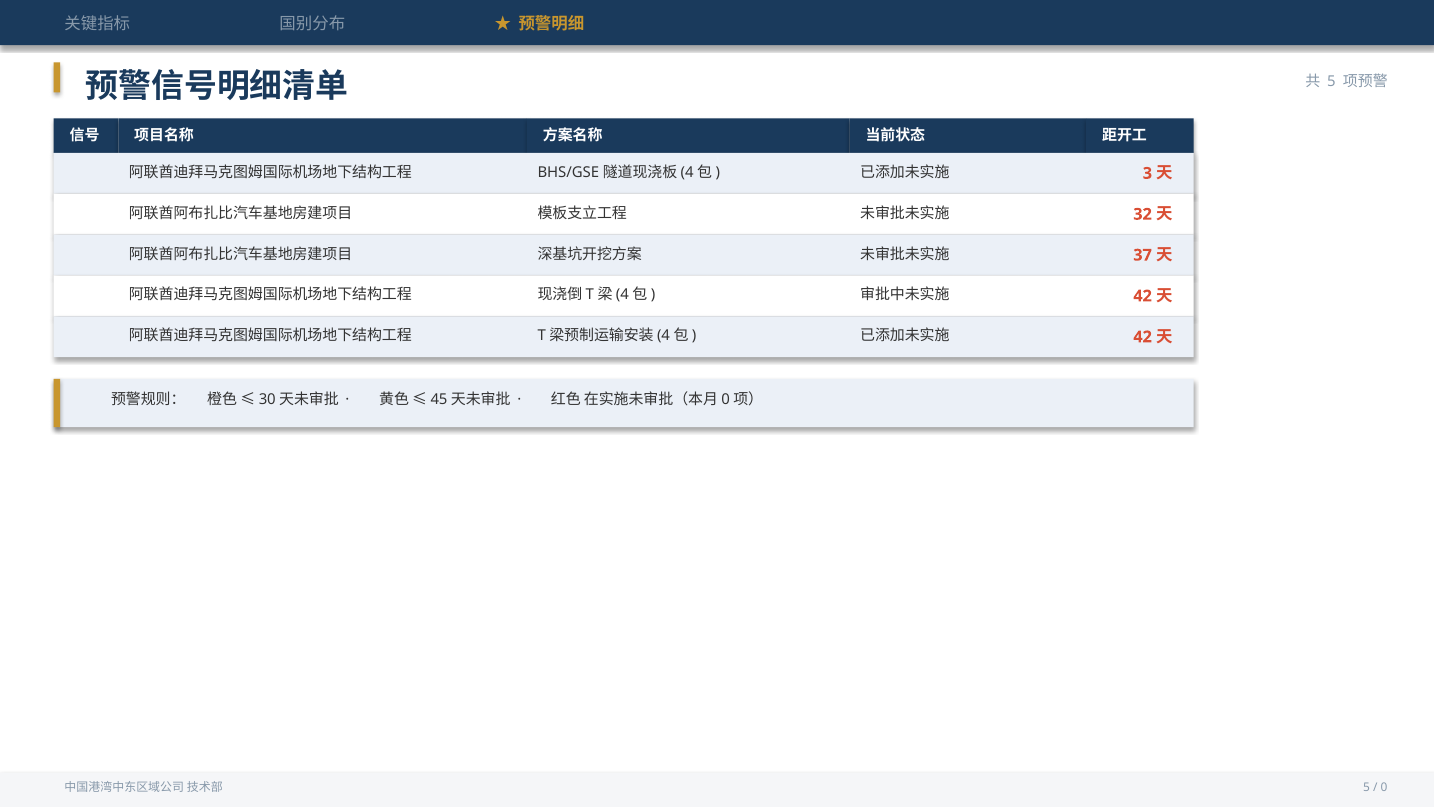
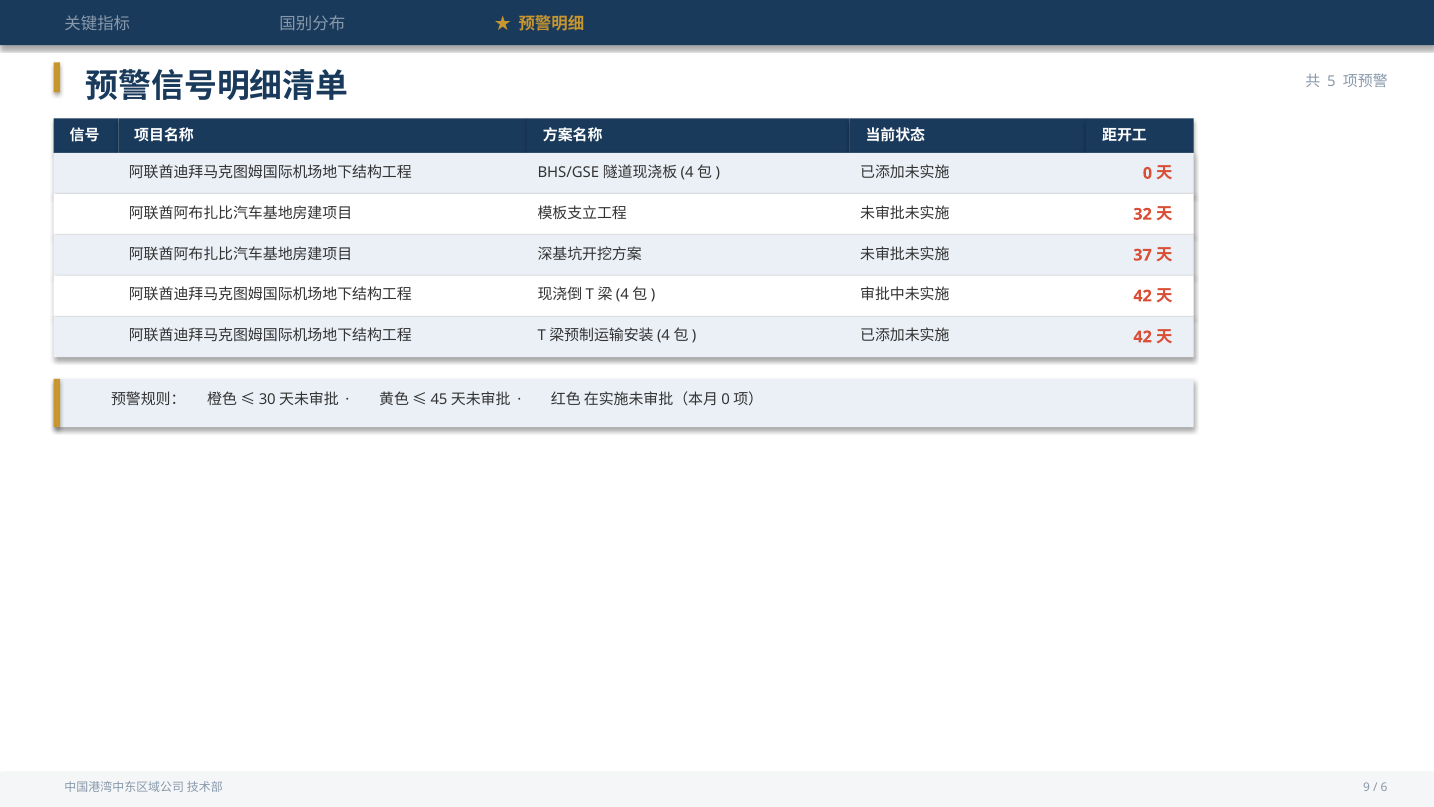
3: 3 -> 0 (1147, 173)
5: 5 -> 9 (1367, 788)
0: 0 -> 6 (1384, 788)
